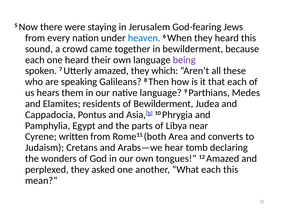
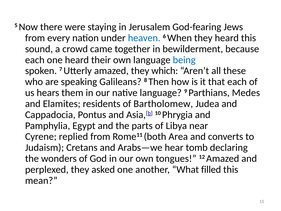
being colour: purple -> blue (184, 60)
of Bewilderment: Bewilderment -> Bartholomew (163, 104)
written: written -> replied (73, 136)
What each: each -> filled (211, 169)
